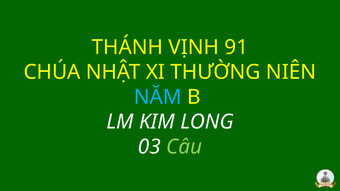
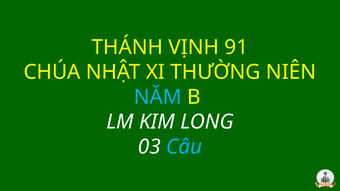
Câu colour: light green -> light blue (184, 147)
